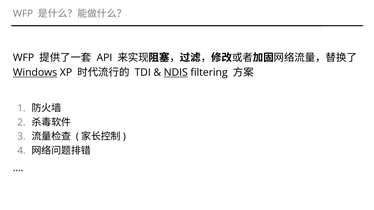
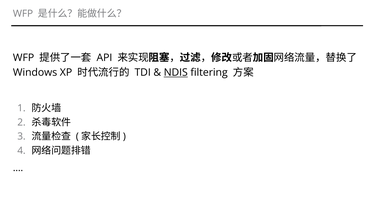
Windows underline: present -> none (35, 73)
